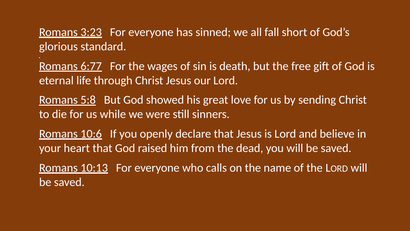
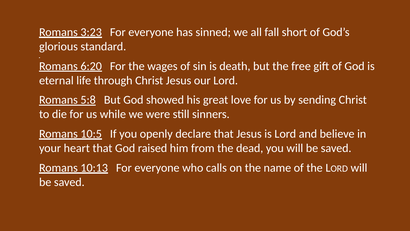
6:77: 6:77 -> 6:20 (91, 66)
10:6: 10:6 -> 10:5 (91, 134)
